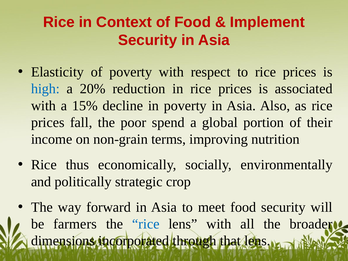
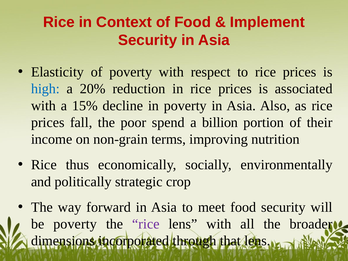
global: global -> billion (220, 123)
be farmers: farmers -> poverty (75, 224)
rice colour: blue -> purple (146, 224)
